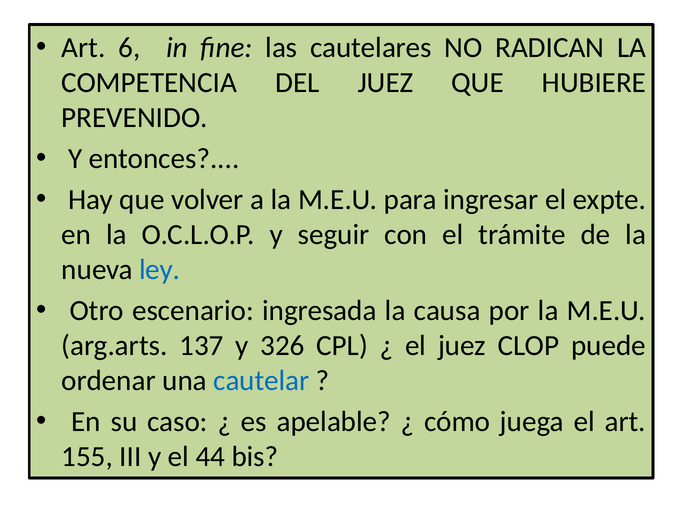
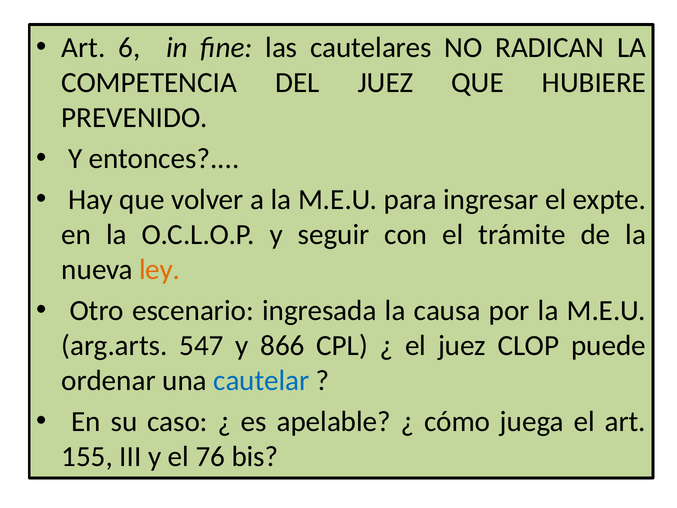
ley colour: blue -> orange (159, 270)
137: 137 -> 547 (201, 346)
326: 326 -> 866 (282, 346)
44: 44 -> 76 (210, 457)
